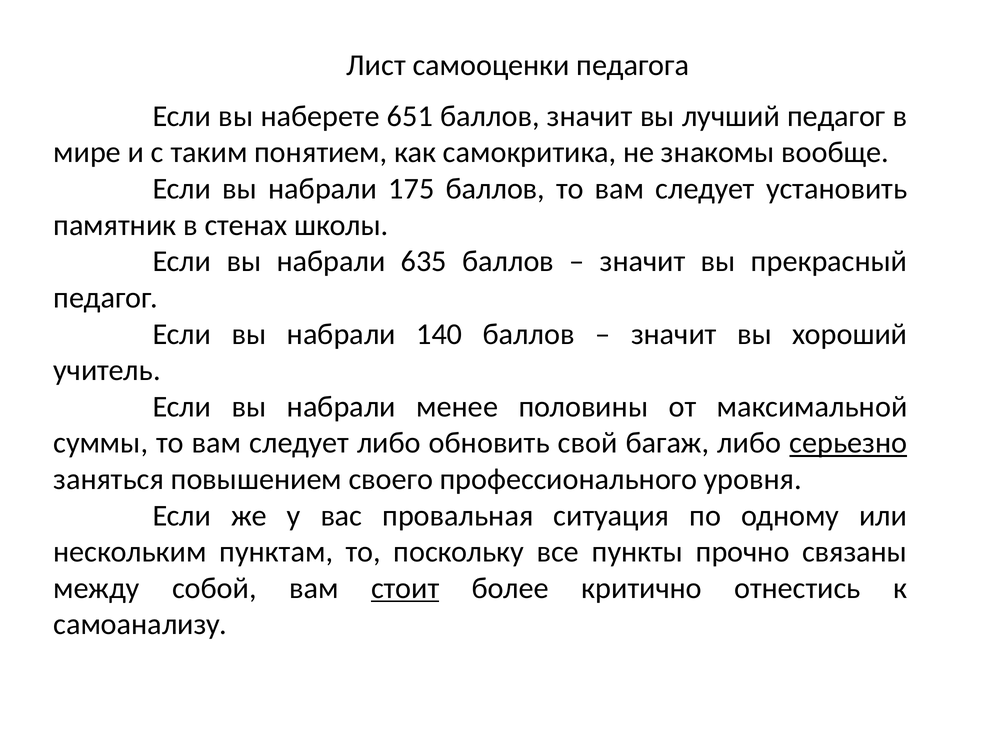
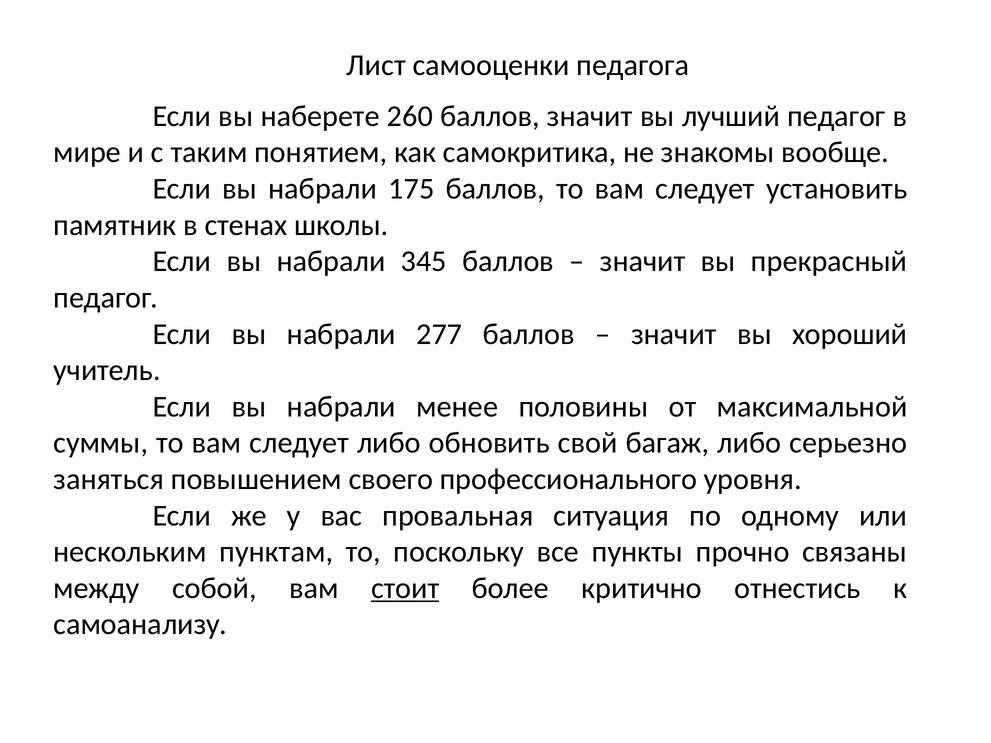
651: 651 -> 260 (410, 116)
635: 635 -> 345 (424, 261)
140: 140 -> 277 (439, 334)
серьезно underline: present -> none (848, 443)
